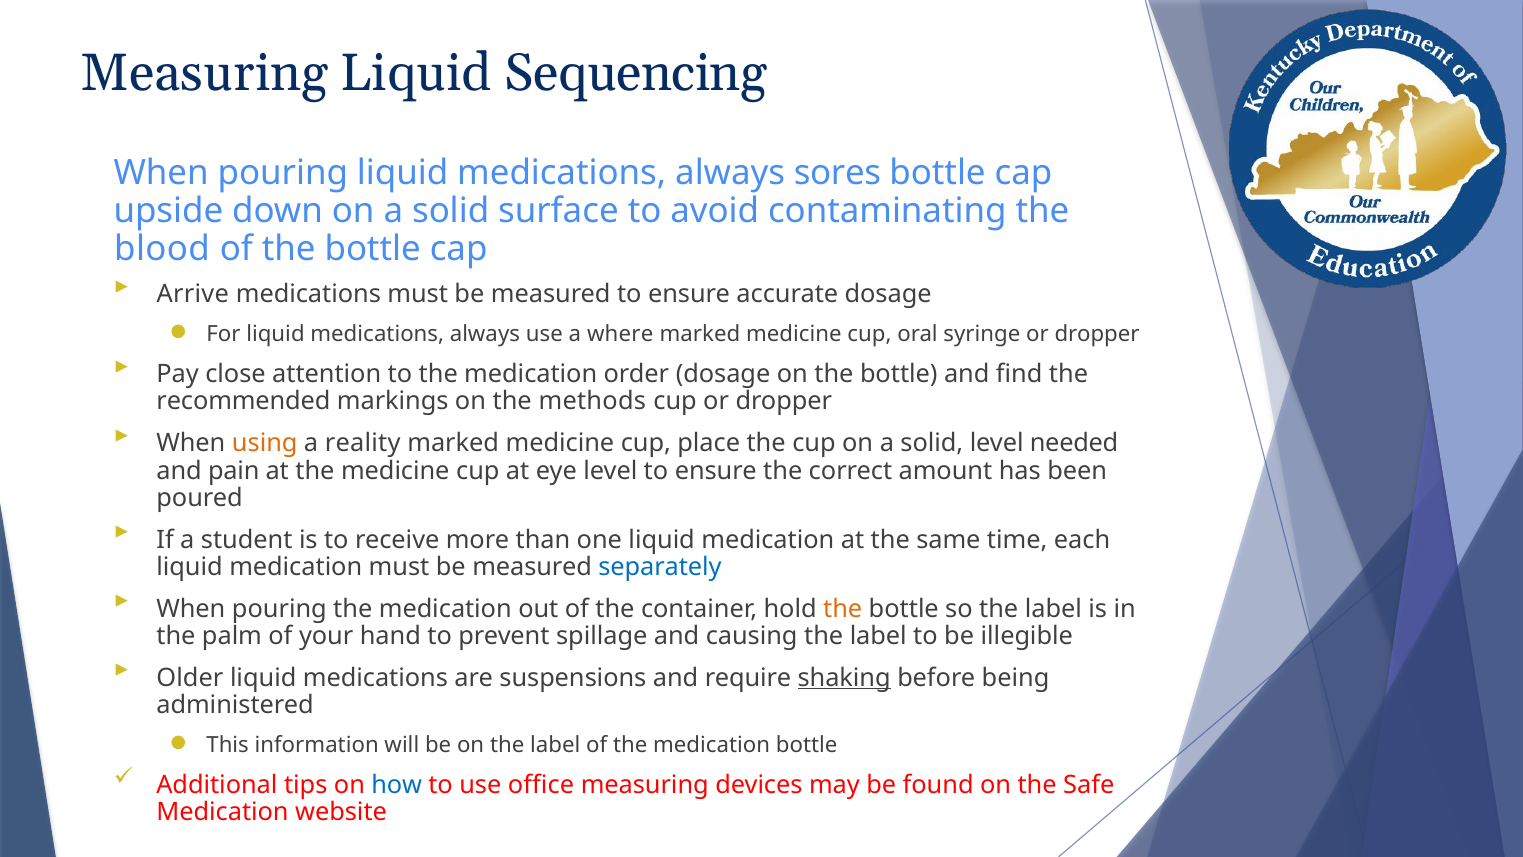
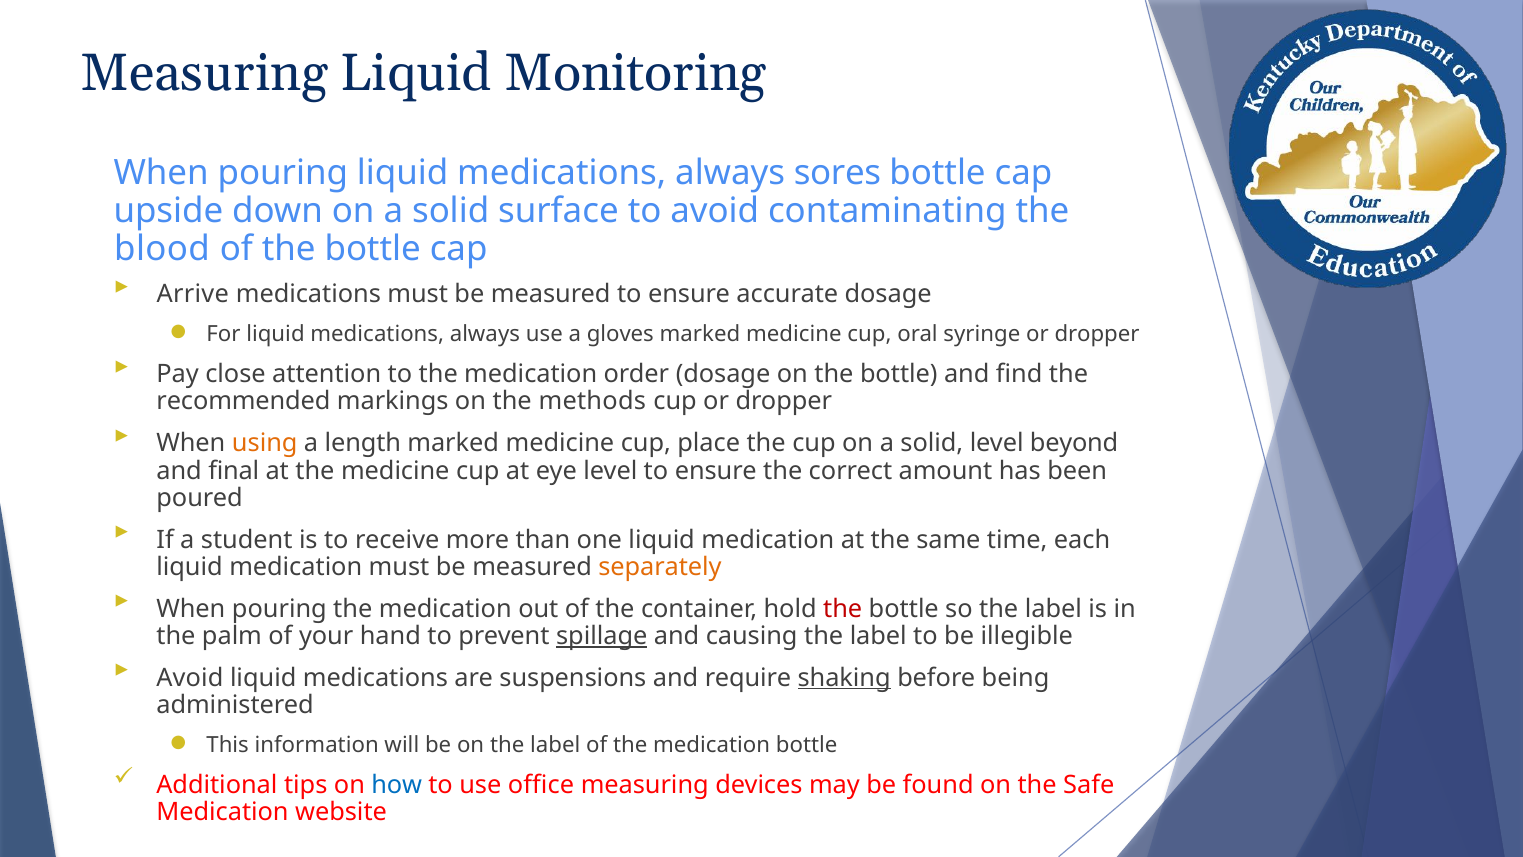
Sequencing: Sequencing -> Monitoring (636, 73)
where: where -> gloves (620, 334)
reality: reality -> length (363, 443)
needed: needed -> beyond (1074, 443)
pain: pain -> final (234, 470)
separately colour: blue -> orange (660, 567)
the colour: orange -> red (843, 609)
spillage underline: none -> present (602, 636)
Older: Older -> Avoid (190, 678)
